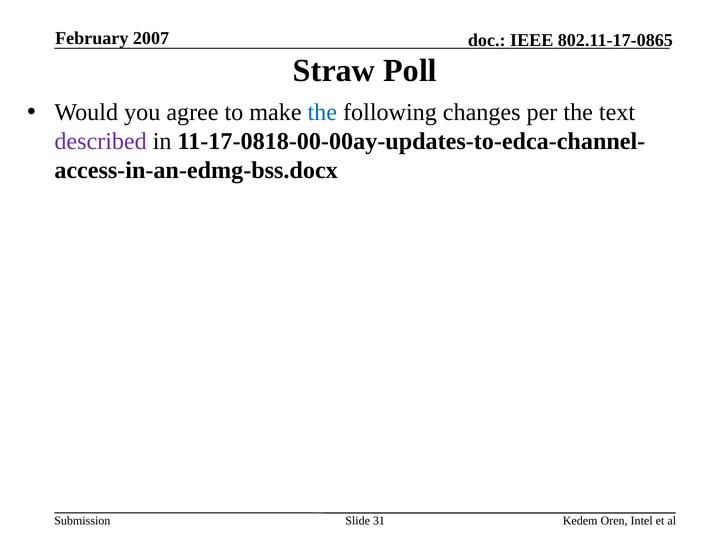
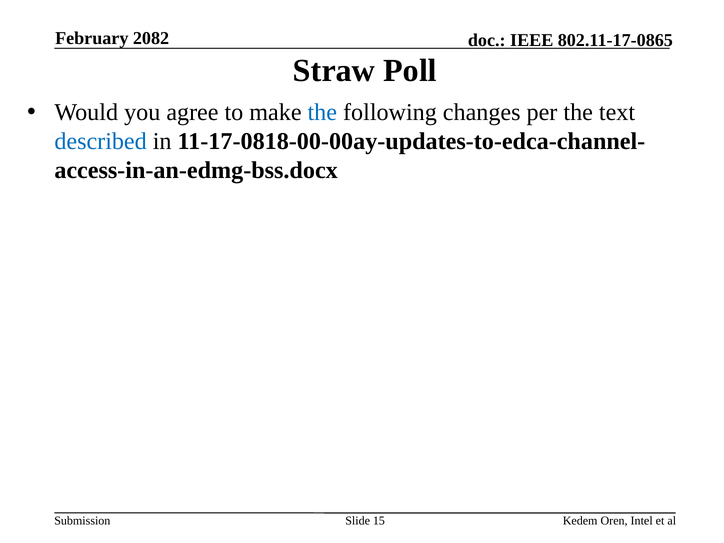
2007: 2007 -> 2082 (151, 38)
described colour: purple -> blue (101, 141)
31: 31 -> 15 (379, 521)
